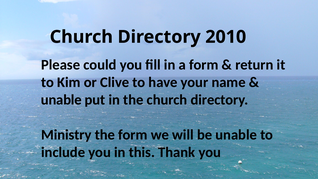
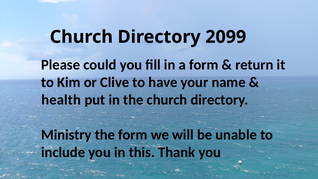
2010: 2010 -> 2099 (226, 37)
unable: unable -> health (61, 100)
